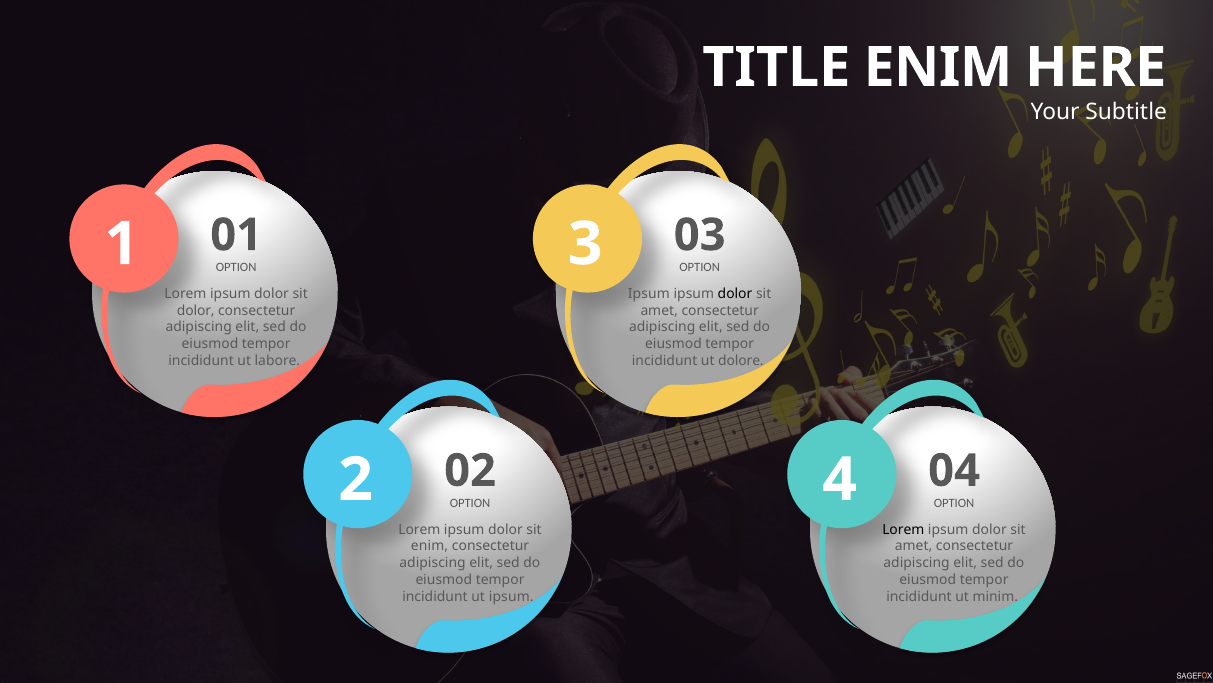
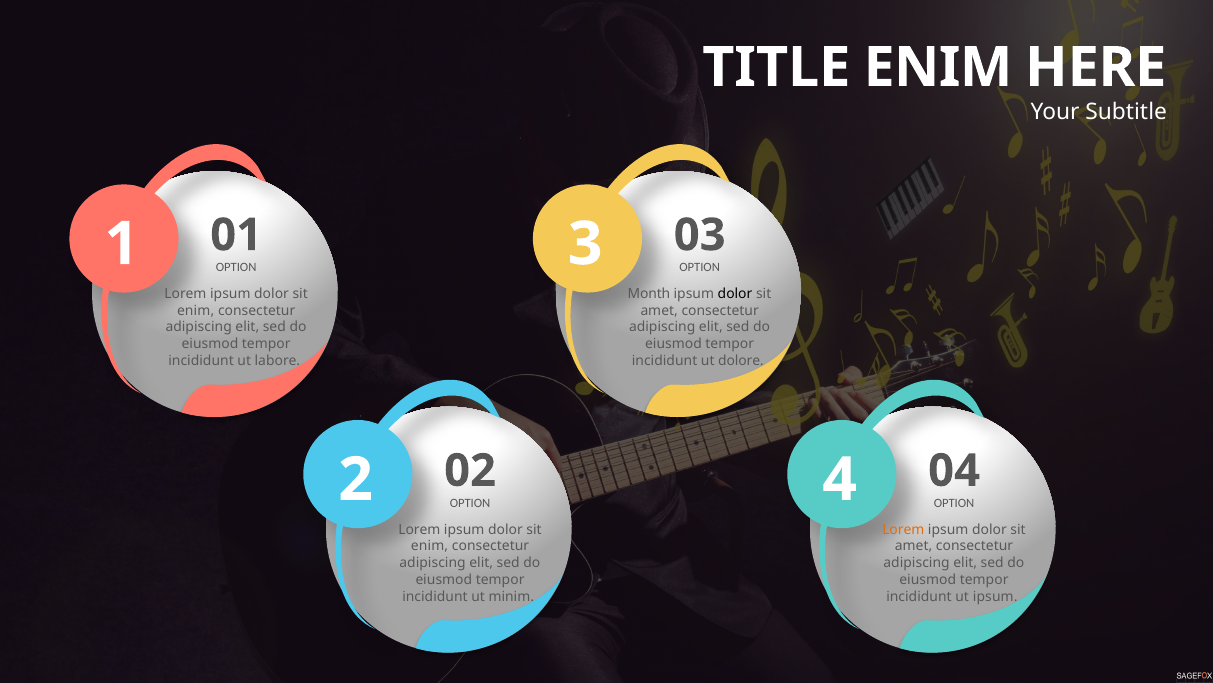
Ipsum: Ipsum -> Month (649, 294)
dolor: dolor -> enim (196, 310)
Lorem colour: black -> orange (903, 529)
ut ipsum: ipsum -> minim (511, 596)
ut minim: minim -> ipsum (995, 596)
